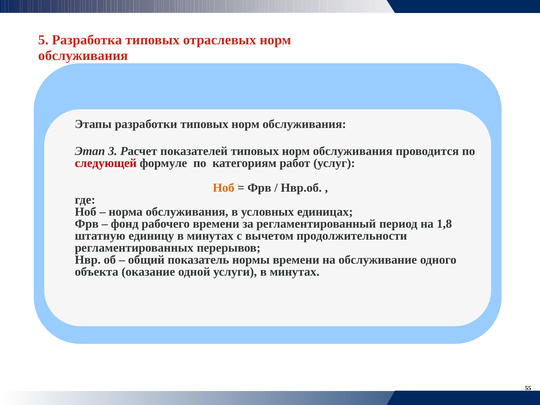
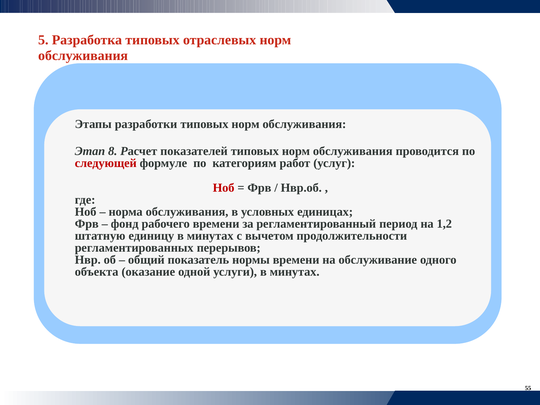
3: 3 -> 8 (113, 151)
Ноб colour: orange -> red (224, 188)
1,8: 1,8 -> 1,2 (444, 224)
